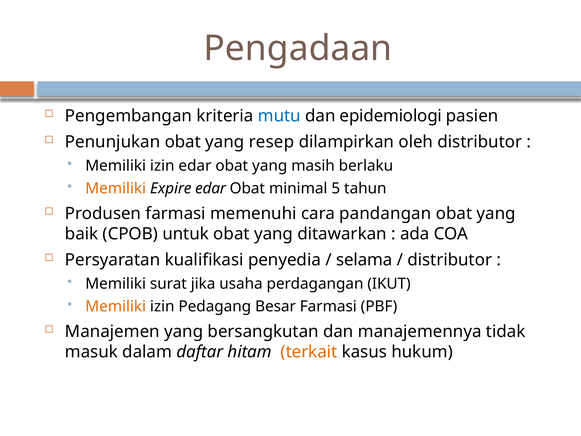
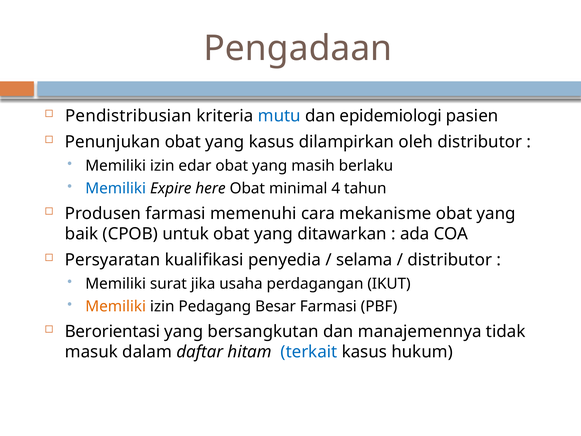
Pengembangan: Pengembangan -> Pendistribusian (128, 116)
yang resep: resep -> kasus (272, 142)
Memiliki colour: orange -> blue (116, 188)
Expire edar: edar -> here (210, 188)
5: 5 -> 4 (336, 188)
pandangan: pandangan -> mekanisme (385, 214)
Manajemen: Manajemen -> Berorientasi (112, 331)
terkait colour: orange -> blue (309, 352)
